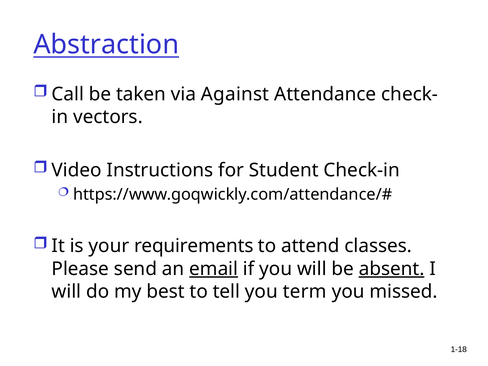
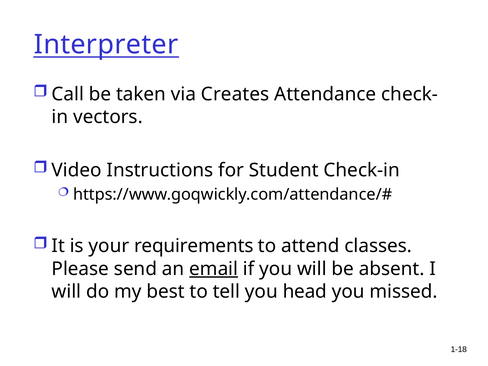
Abstraction: Abstraction -> Interpreter (106, 45)
Against: Against -> Creates (235, 94)
absent underline: present -> none (392, 269)
term: term -> head (305, 292)
